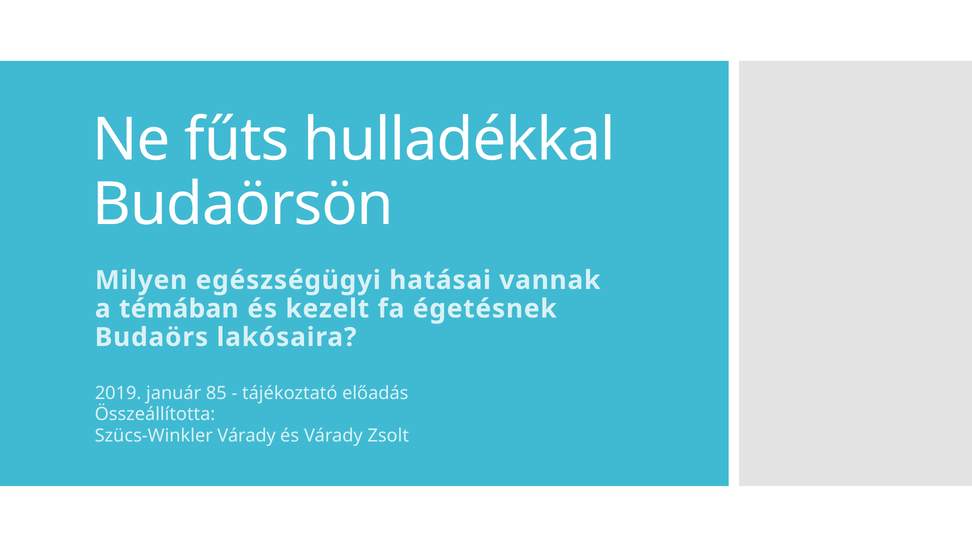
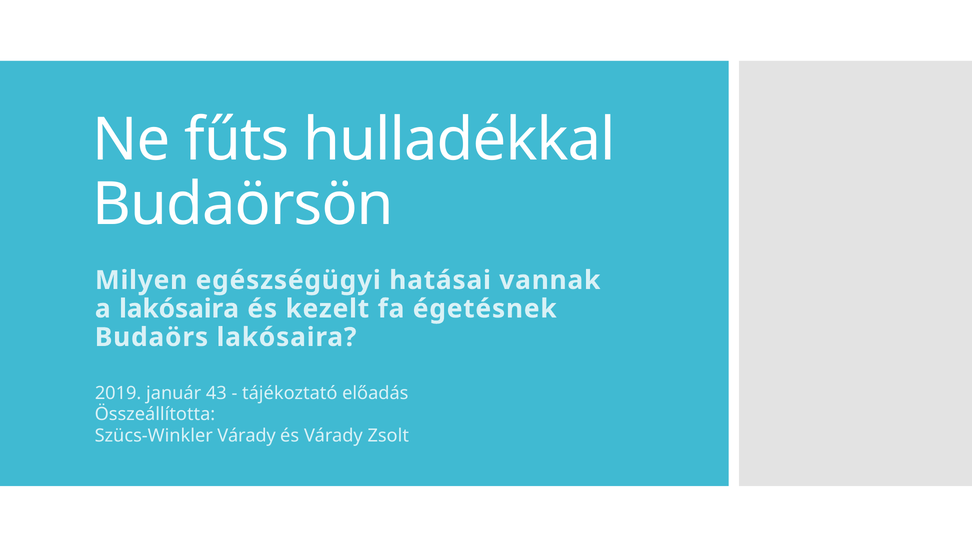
a témában: témában -> lakósaira (179, 309)
85: 85 -> 43 (216, 393)
